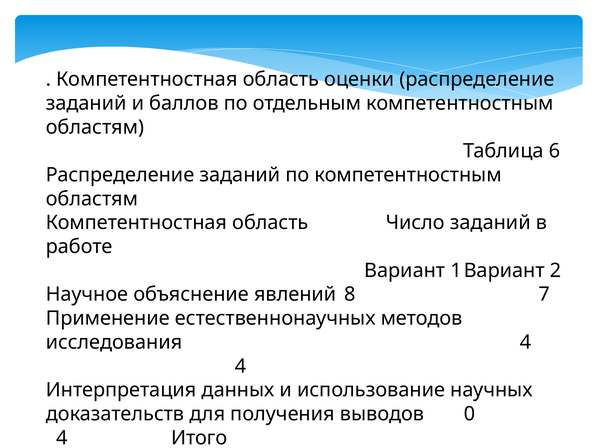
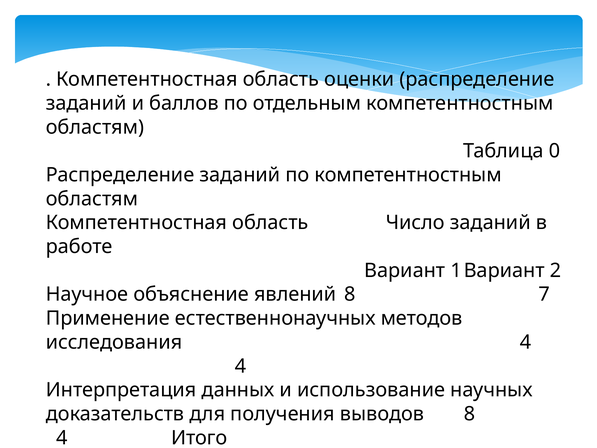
Таблица 6: 6 -> 0 (555, 151)
выводов 0: 0 -> 8 (469, 414)
